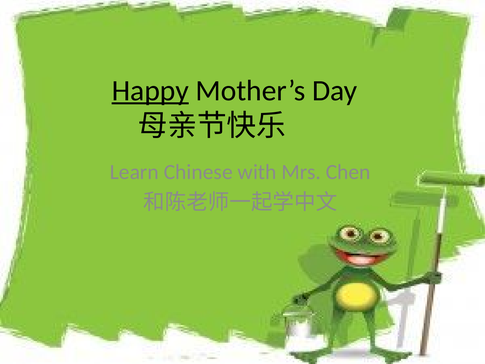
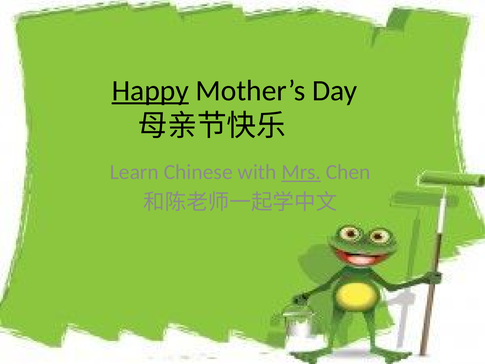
Mrs underline: none -> present (301, 172)
